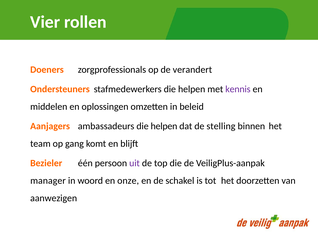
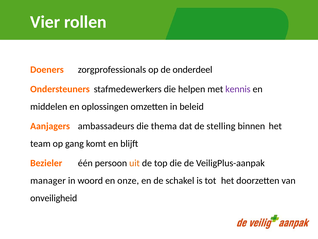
verandert: verandert -> onderdeel (192, 70)
ambassadeurs die helpen: helpen -> thema (164, 126)
uit colour: purple -> orange (135, 163)
aanwezigen: aanwezigen -> onveiligheid (54, 198)
